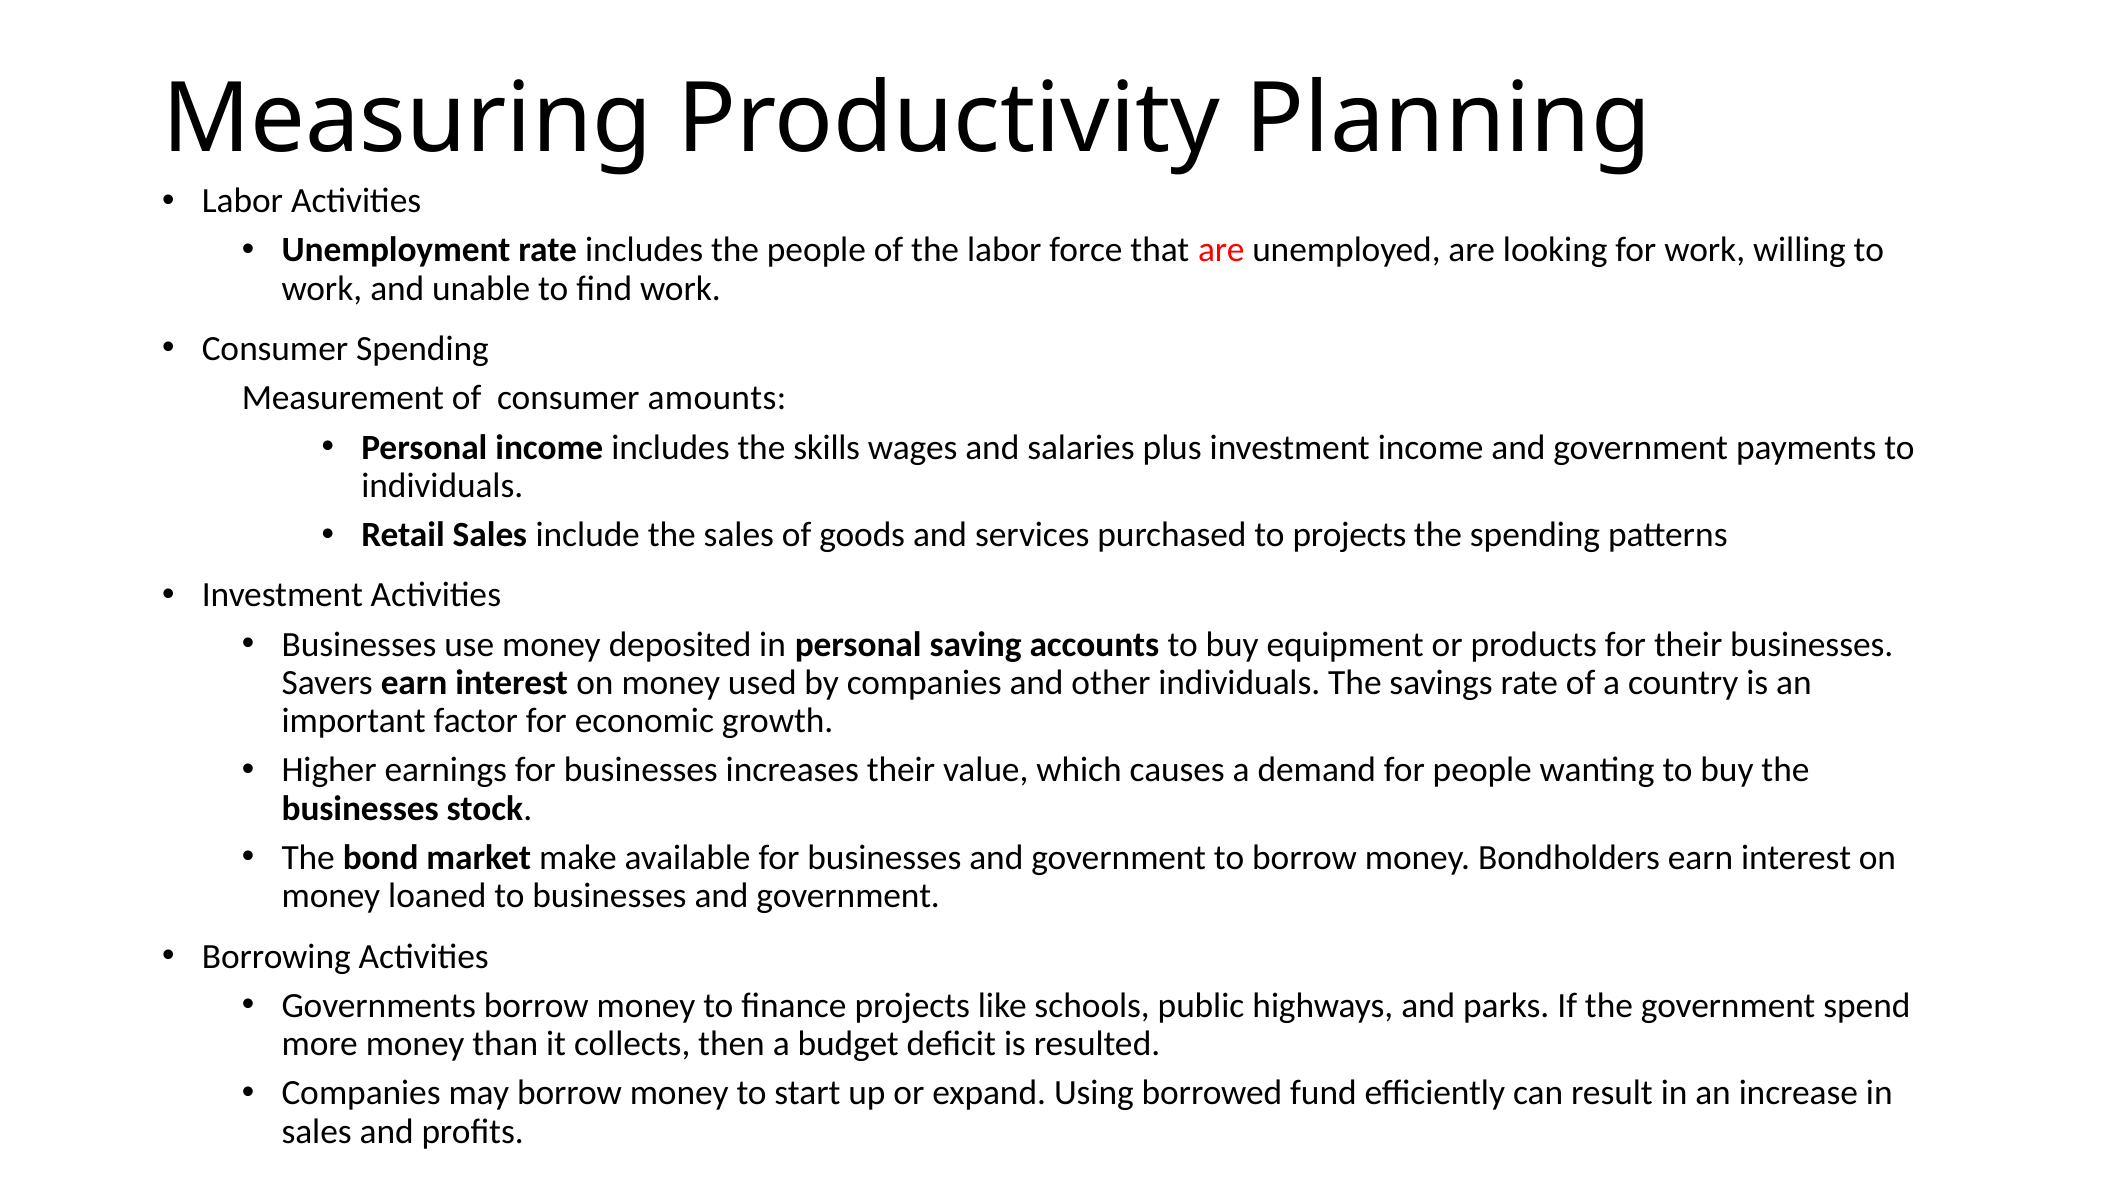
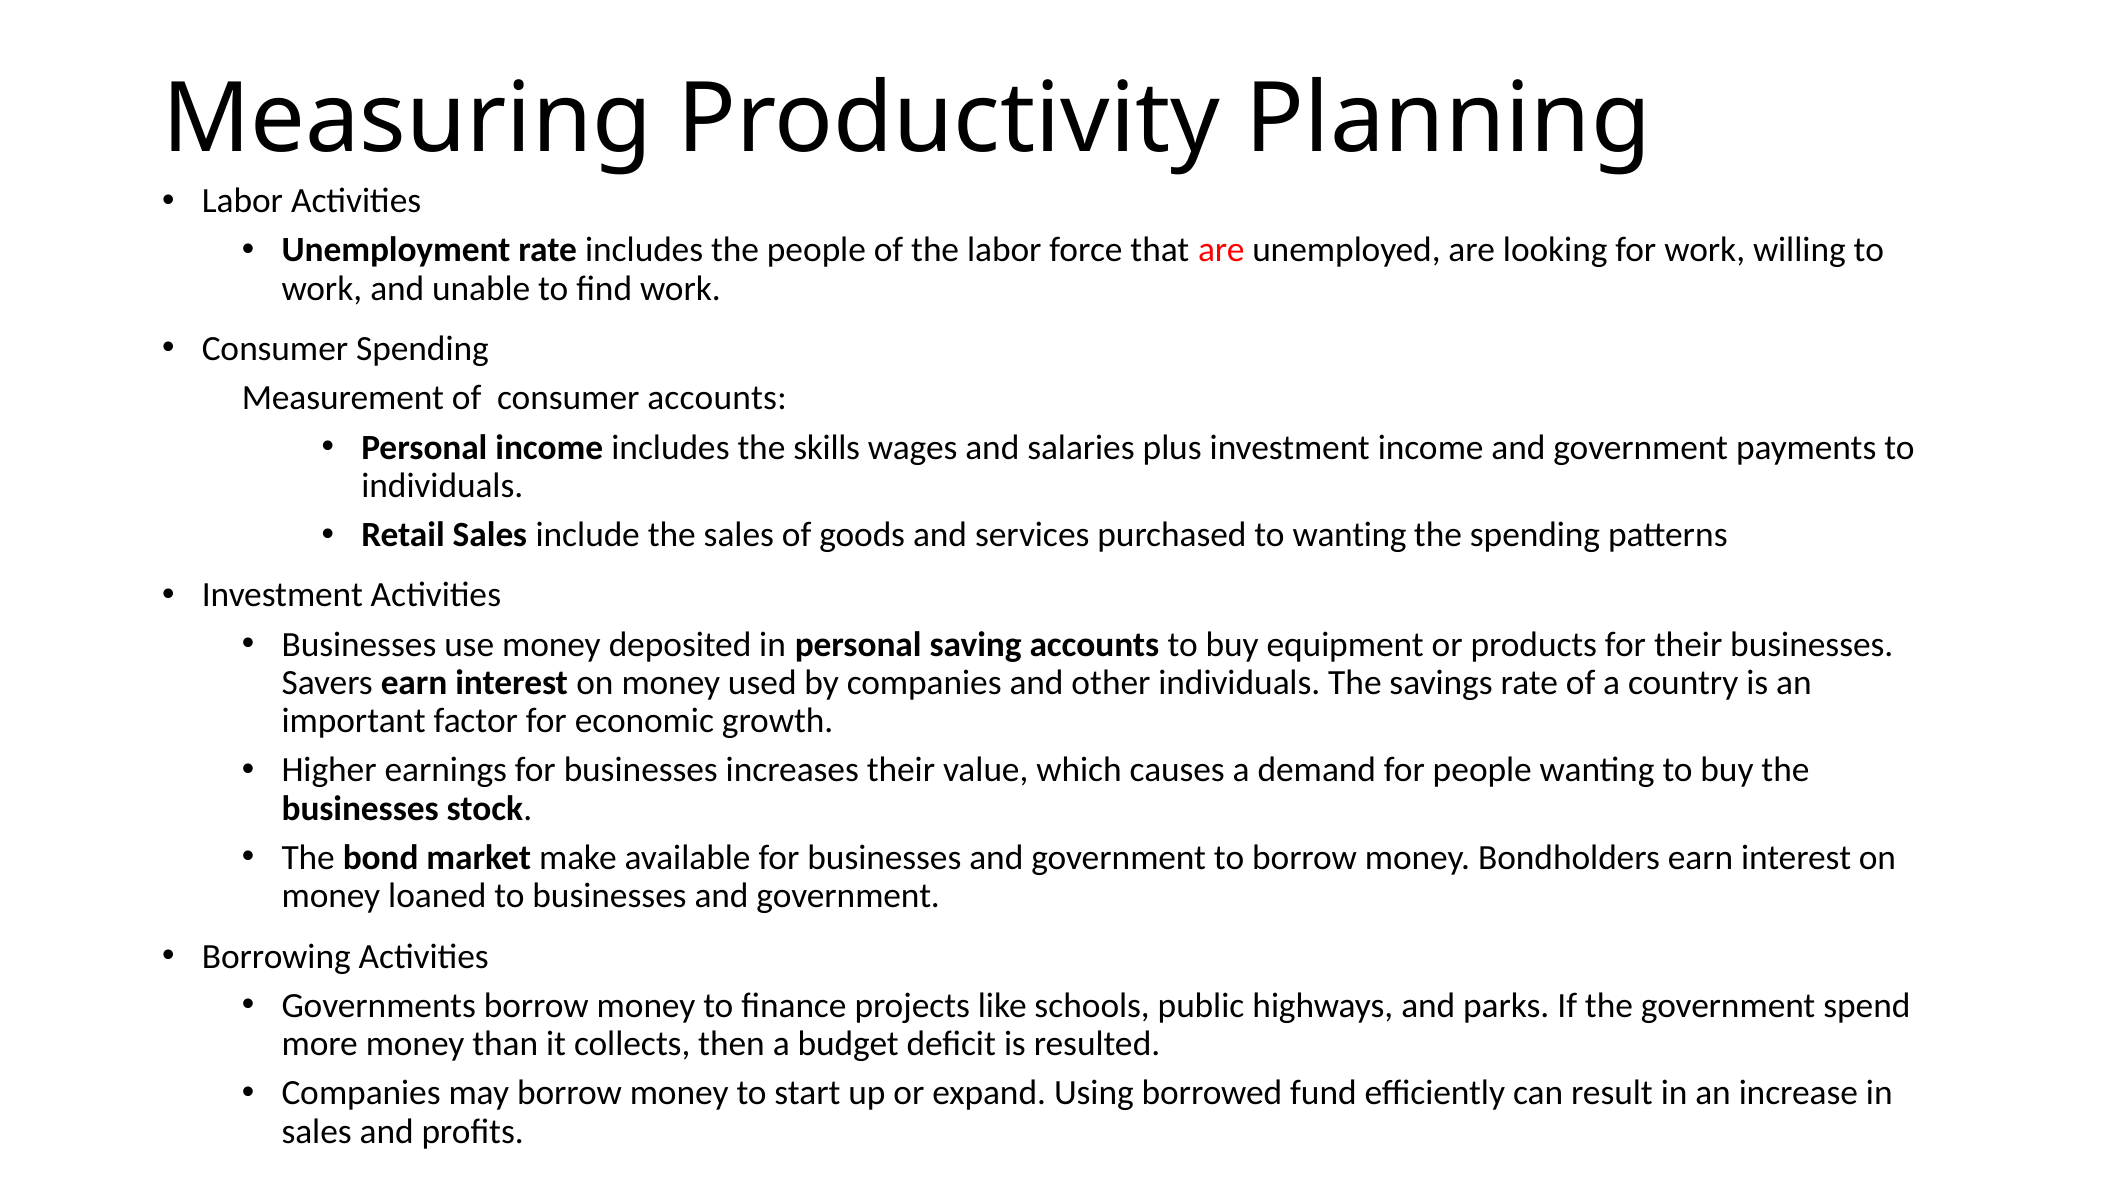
consumer amounts: amounts -> accounts (717, 398)
to projects: projects -> wanting (1350, 535)
